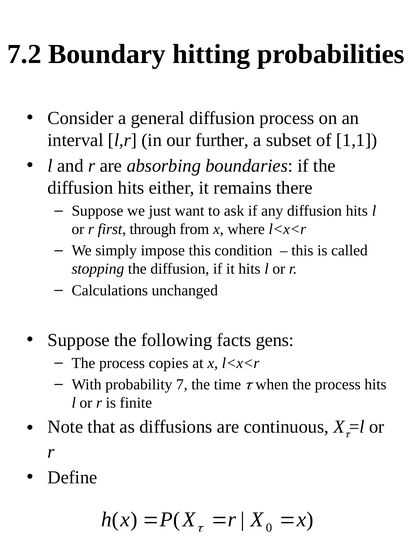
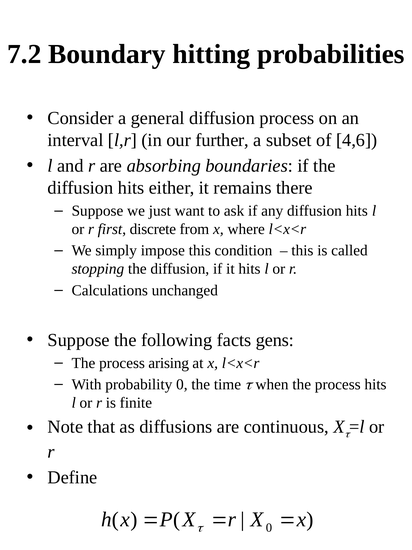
1,1: 1,1 -> 4,6 (357, 140)
through: through -> discrete (153, 229)
copies: copies -> arising (169, 363)
probability 7: 7 -> 0 (182, 384)
